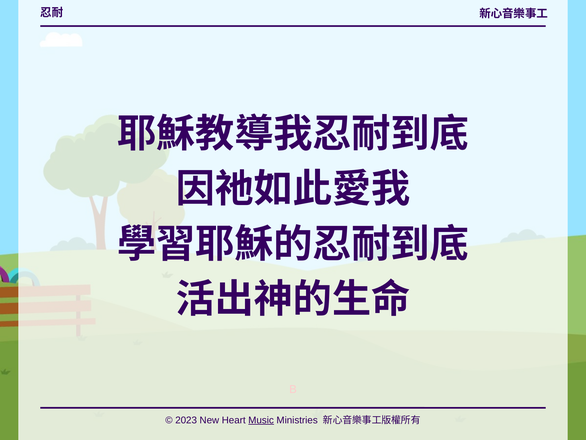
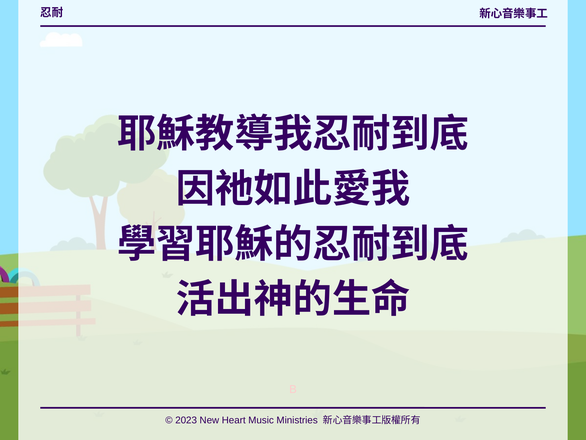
Music underline: present -> none (261, 420)
